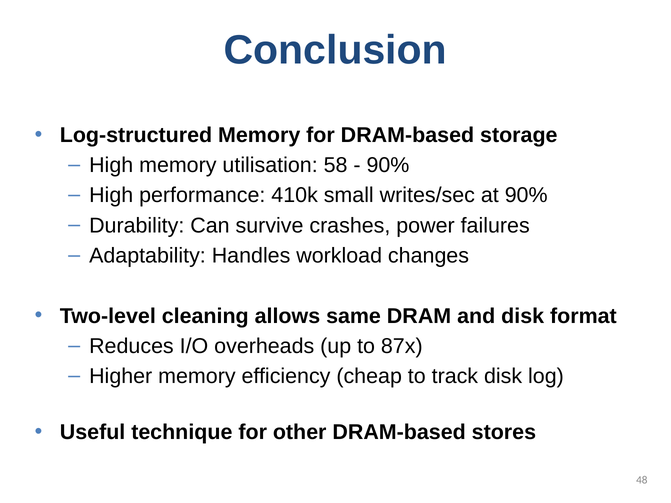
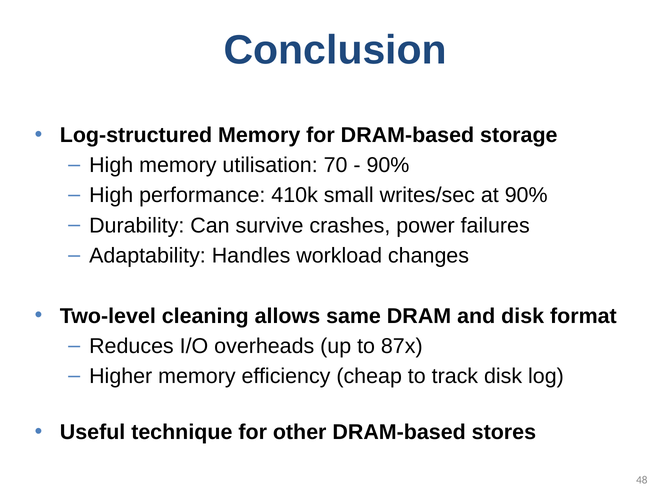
58: 58 -> 70 (336, 165)
